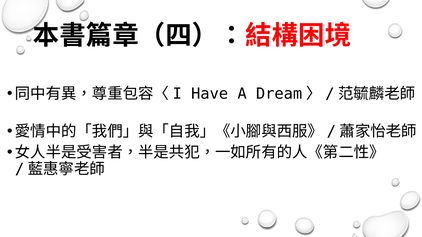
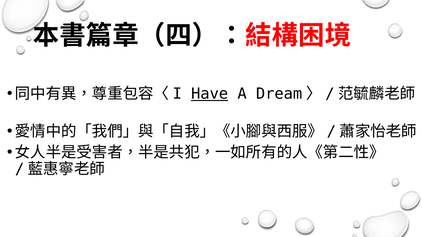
Have underline: none -> present (210, 94)
